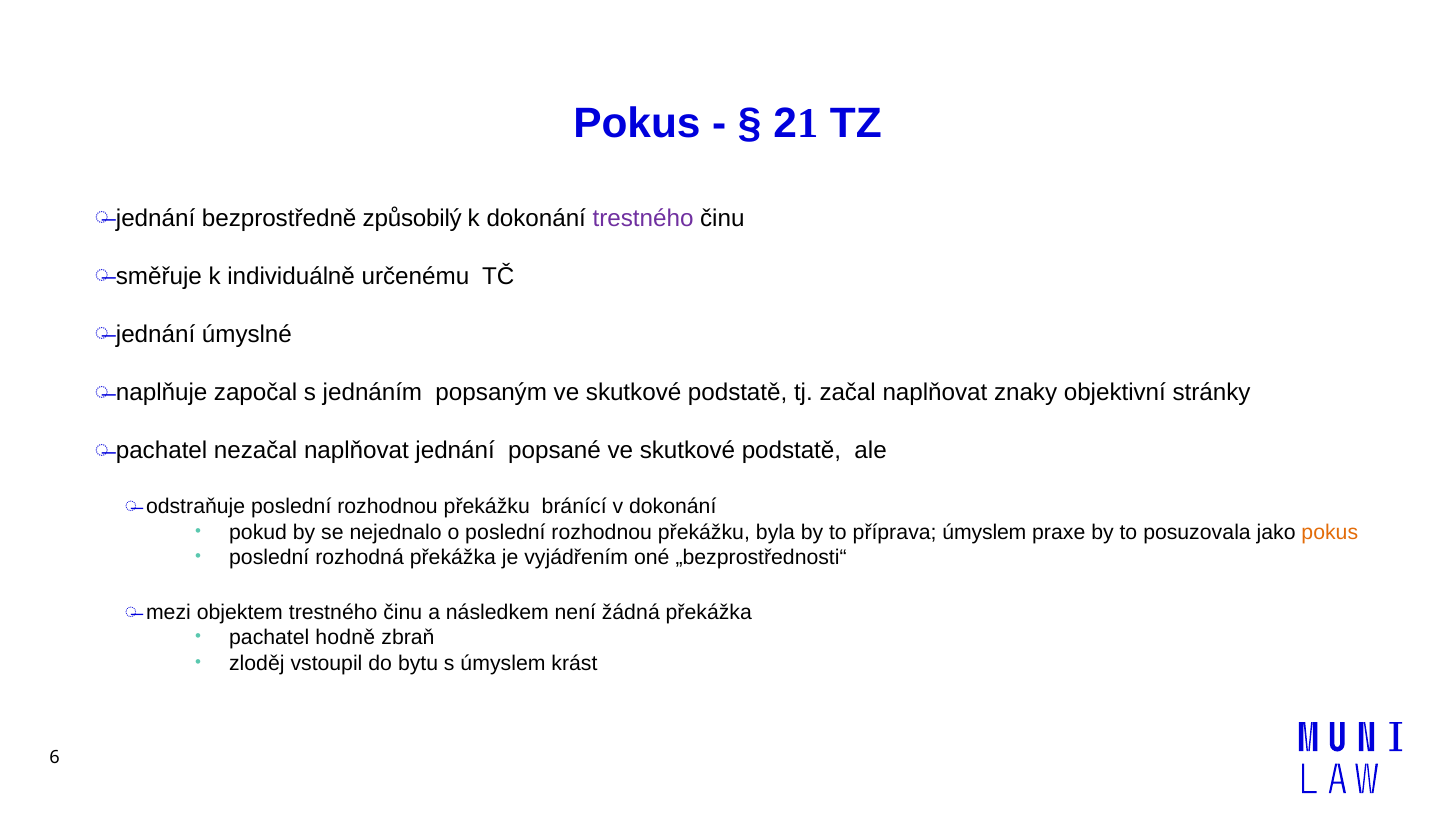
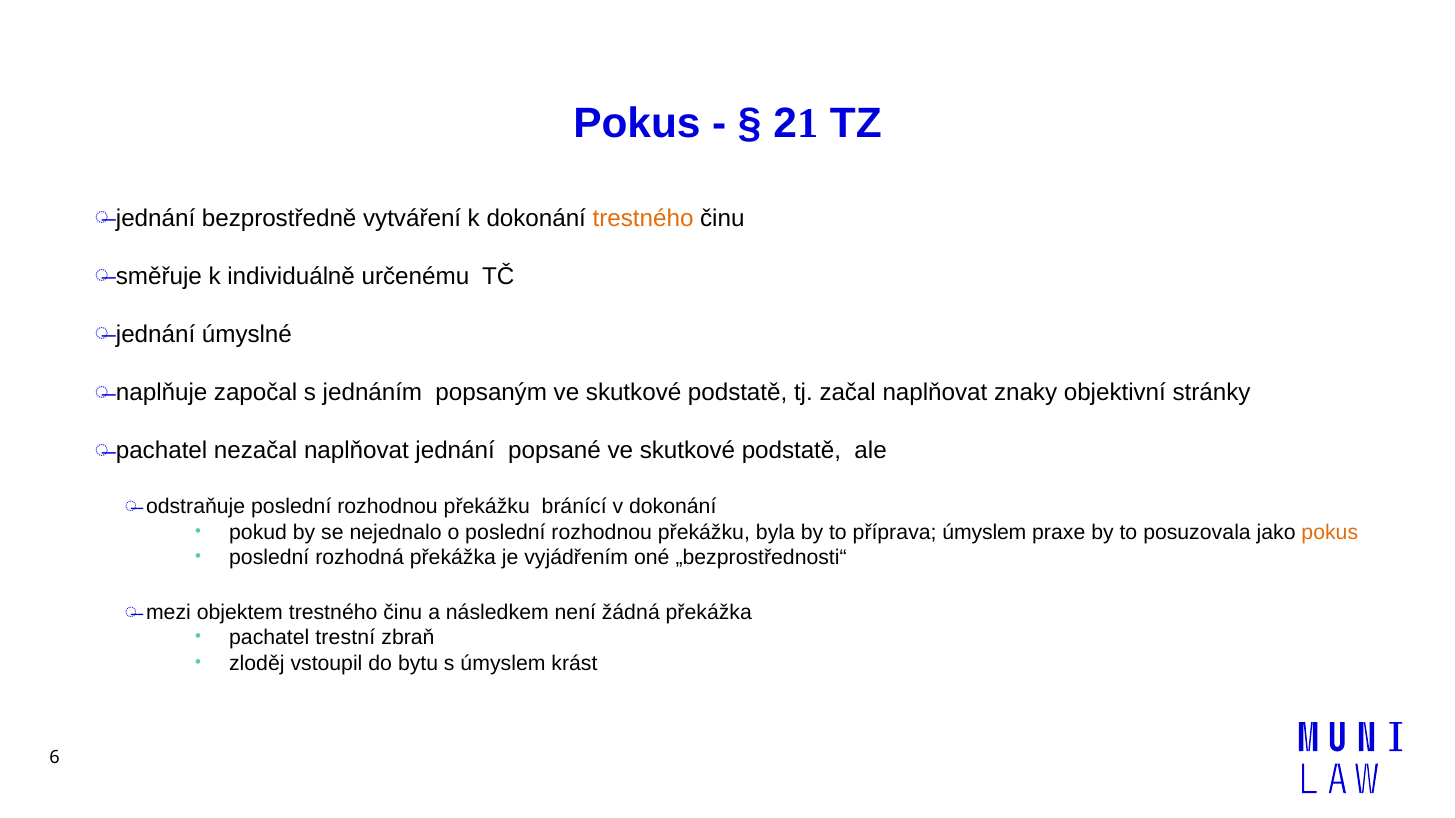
způsobilý: způsobilý -> vytváření (412, 218)
trestného colour: purple -> orange (643, 218)
hodně: hodně -> trestní (345, 638)
